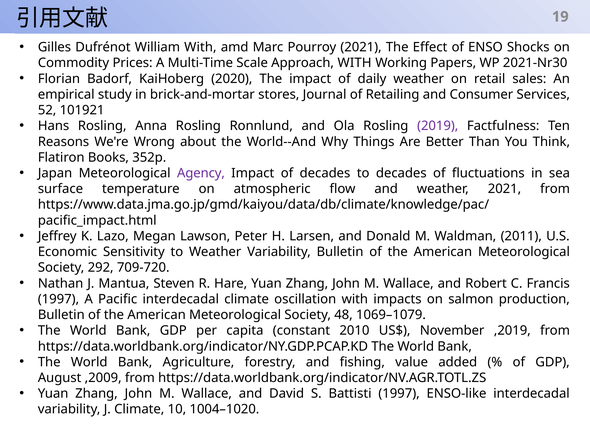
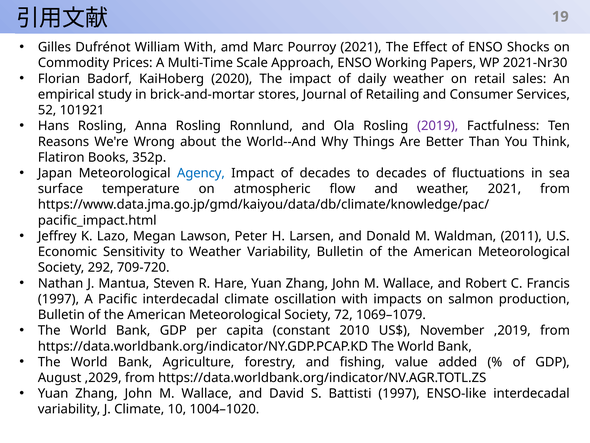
Approach WITH: WITH -> ENSO (355, 63)
Agency colour: purple -> blue (201, 173)
48: 48 -> 72 (344, 315)
,2009: ,2009 -> ,2029 (103, 377)
